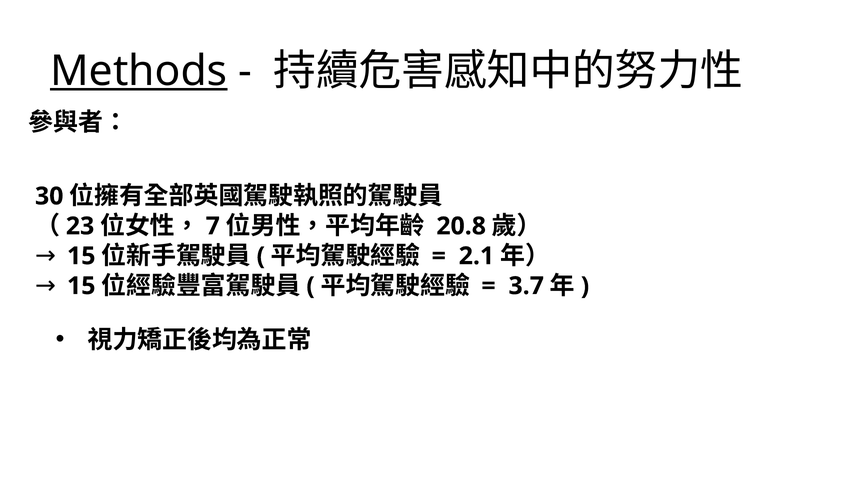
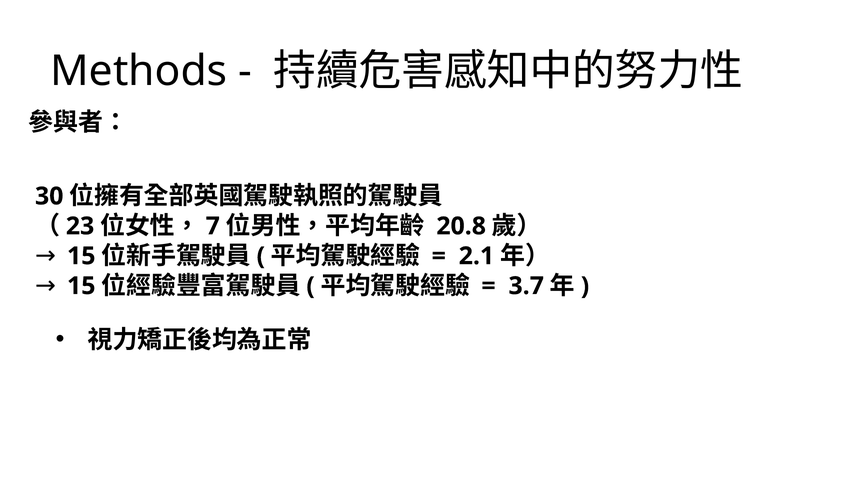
Methods underline: present -> none (139, 71)
